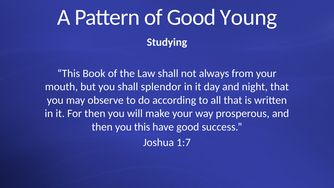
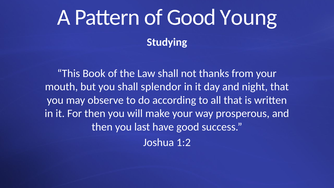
always: always -> thanks (214, 73)
you this: this -> last (142, 127)
1:7: 1:7 -> 1:2 (184, 142)
